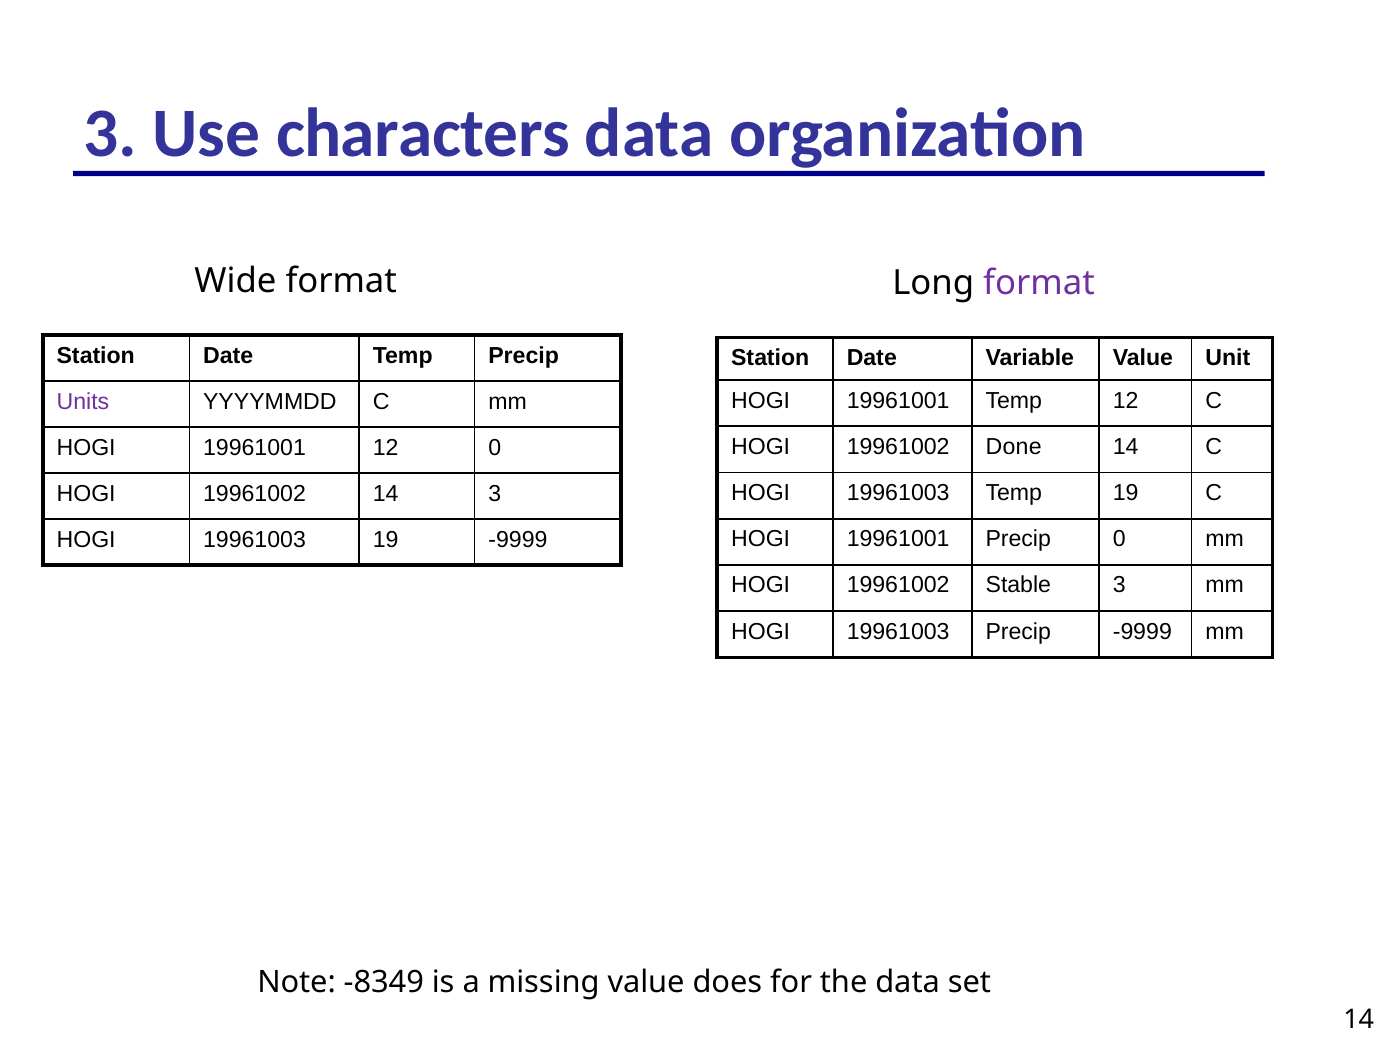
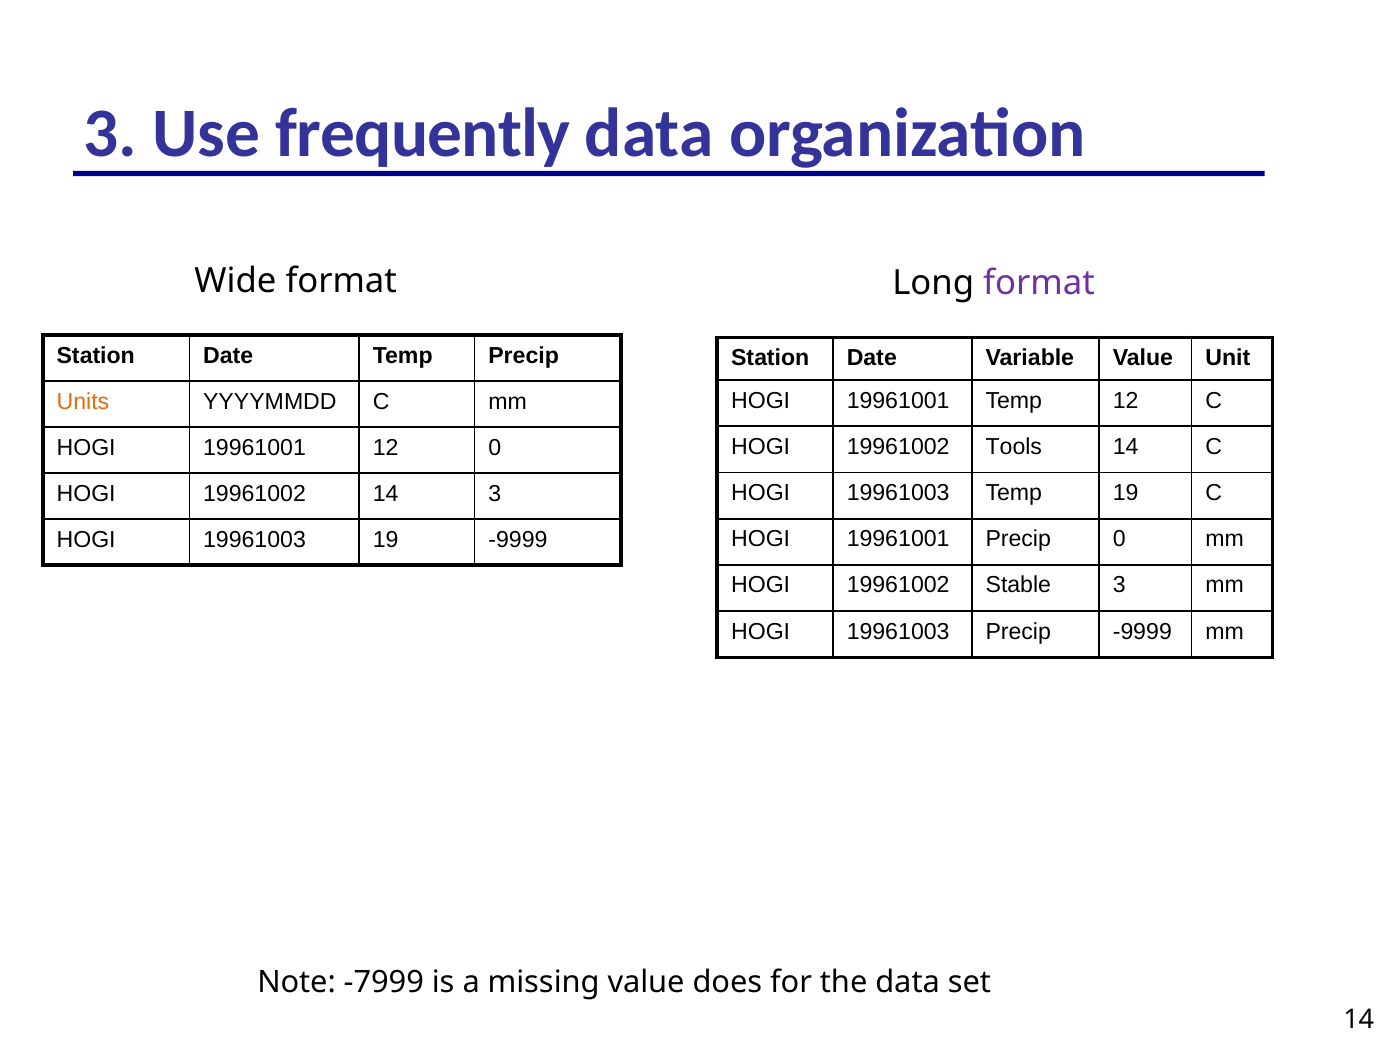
characters: characters -> frequently (423, 133)
Units colour: purple -> orange (83, 402)
Done: Done -> Tools (1014, 447)
-8349: -8349 -> -7999 (384, 982)
